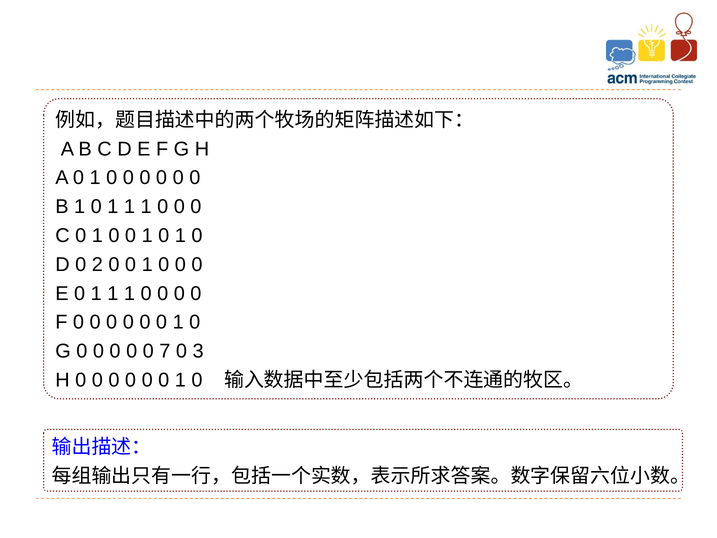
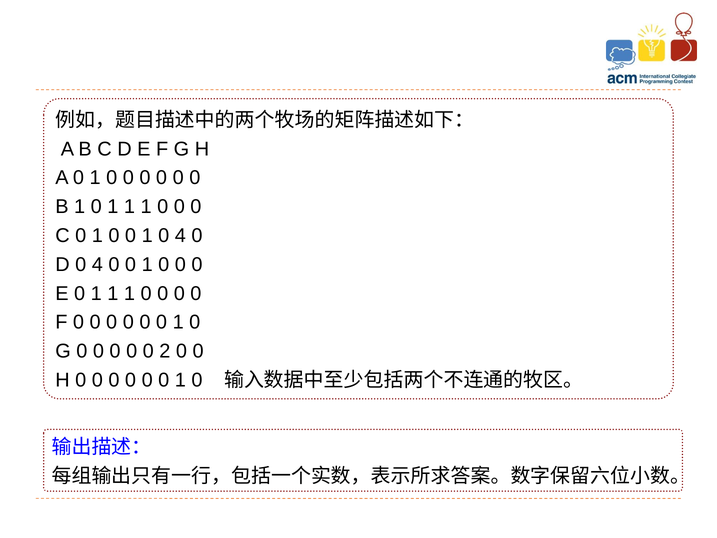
0 1 0 1: 1 -> 4 (180, 236)
D 0 2: 2 -> 4 (97, 264)
7: 7 -> 2 (165, 351)
3: 3 -> 0 (198, 351)
